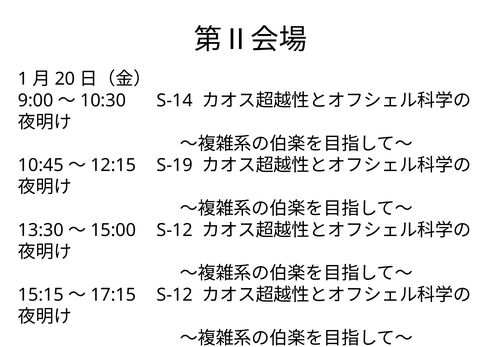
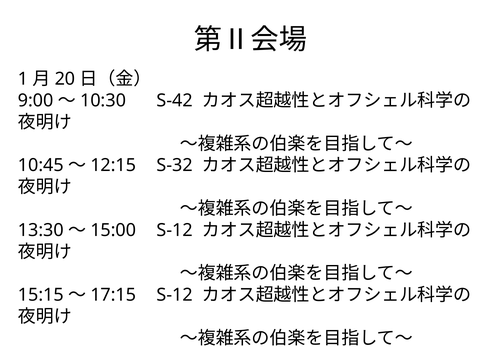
S-14: S-14 -> S-42 (175, 101)
S-19: S-19 -> S-32 (175, 165)
